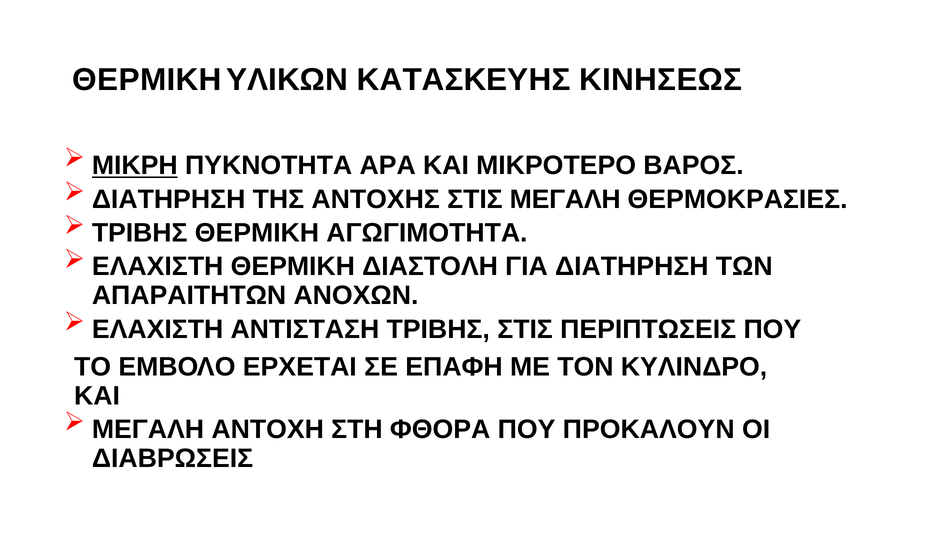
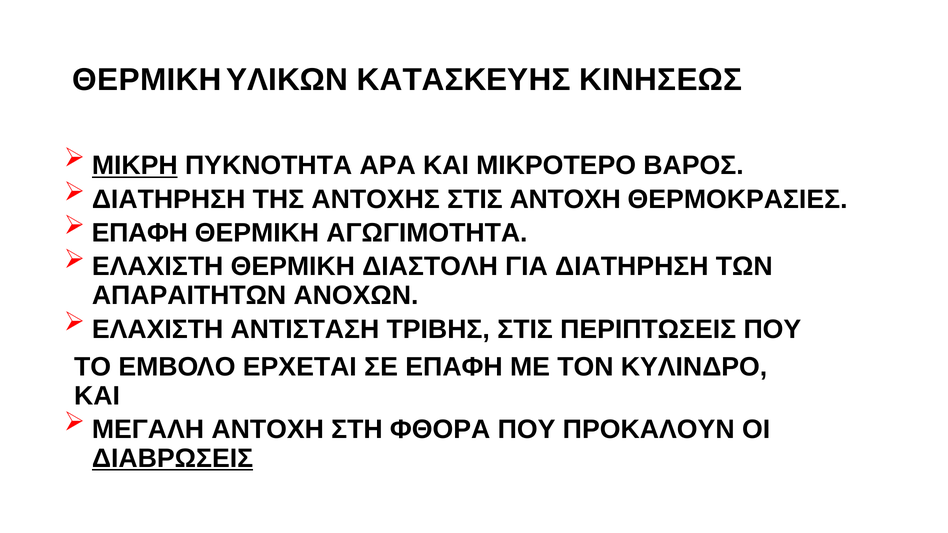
ΣΤΙΣ ΜΕΓΑΛΗ: ΜΕΓΑΛΗ -> ΑΝΤΟΧΗ (565, 199)
ΤΡΙΒΗΣ: ΤΡΙΒΗΣ -> ΕΠΑΦΗ (140, 233)
ΔΙΑΒΡΩΣΕΙΣ underline: none -> present (173, 458)
